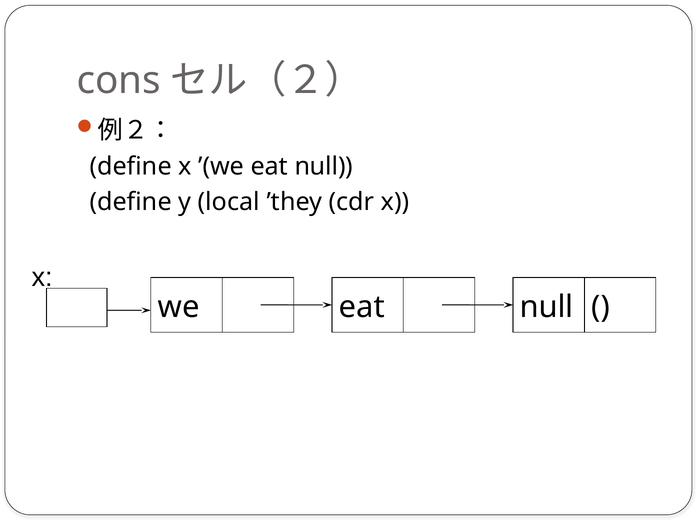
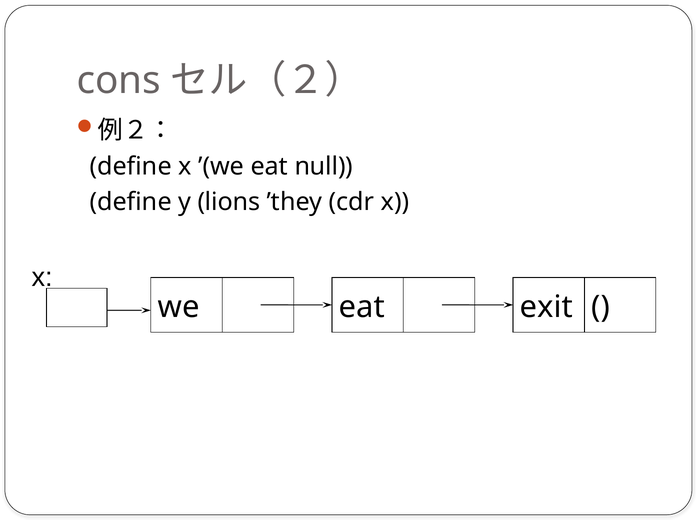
local: local -> lions (229, 202)
we eat null: null -> exit (546, 307)
